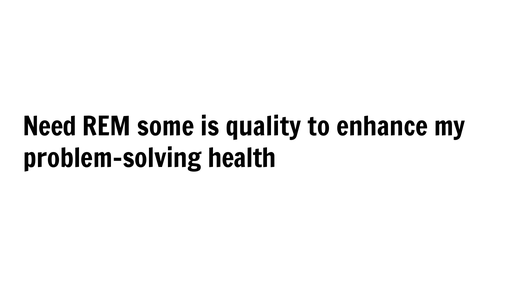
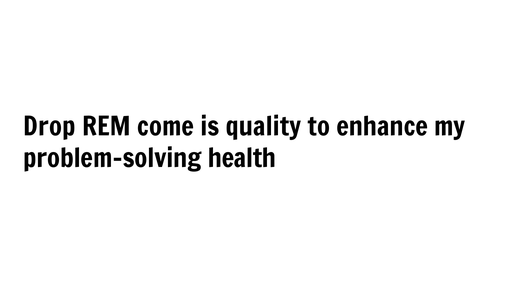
Need: Need -> Drop (49, 127)
some: some -> come (166, 127)
